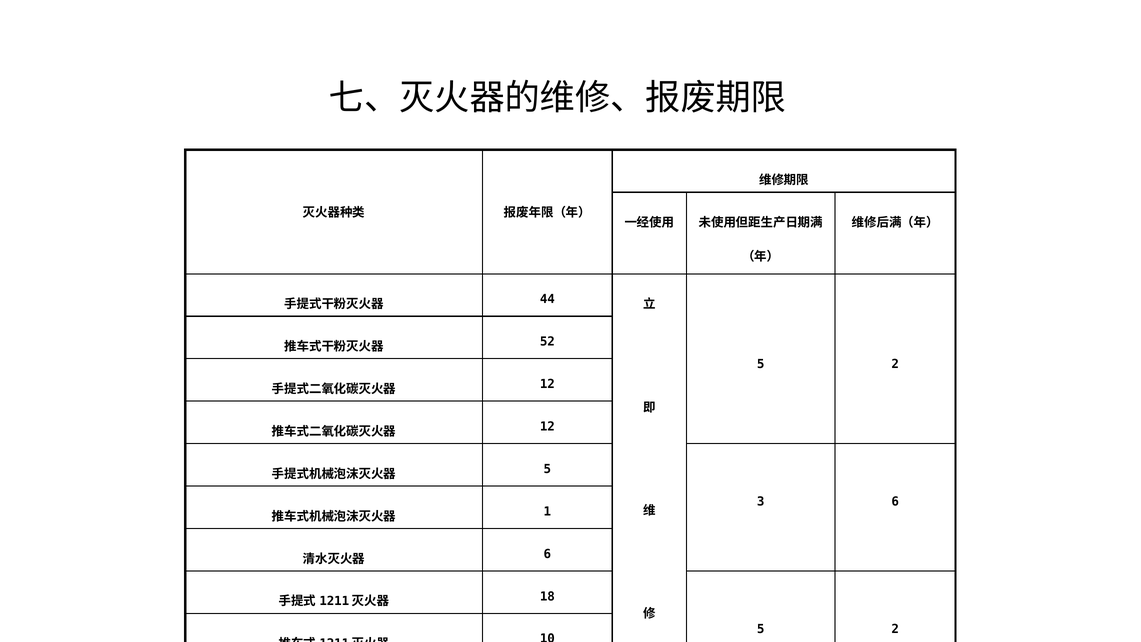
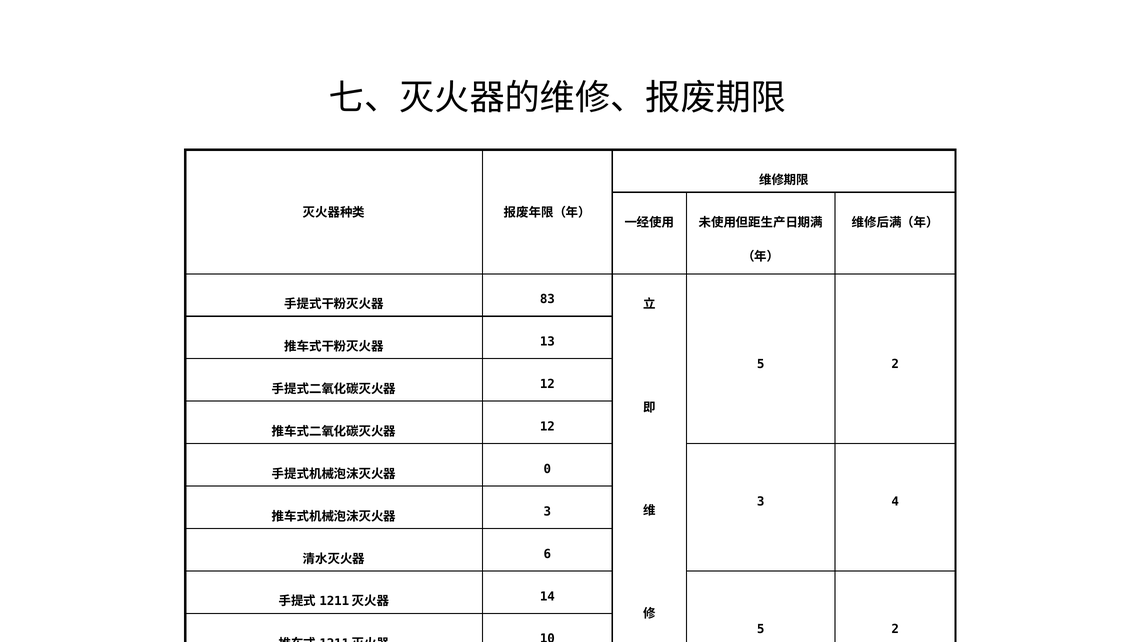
44: 44 -> 83 (547, 299)
52: 52 -> 13 (547, 342)
5: 5 -> 0 (547, 469)
3 6: 6 -> 4 (895, 501)
1: 1 -> 3 (547, 511)
18: 18 -> 14 (547, 596)
